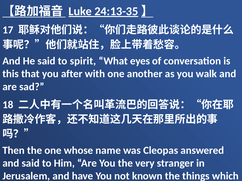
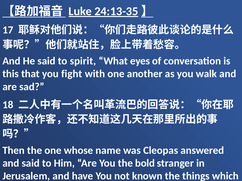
after: after -> fight (72, 74)
very: very -> bold (145, 164)
